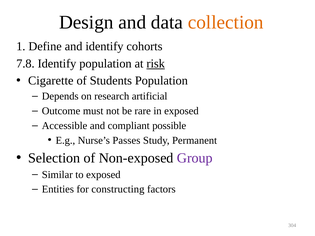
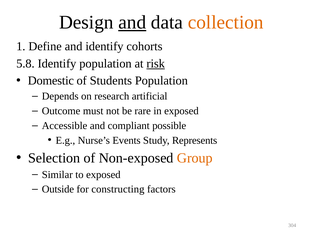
and underline: none -> present (132, 22)
7.8: 7.8 -> 5.8 (25, 64)
Cigarette: Cigarette -> Domestic (51, 81)
Passes: Passes -> Events (127, 140)
Permanent: Permanent -> Represents (195, 140)
Group colour: purple -> orange (195, 158)
Entities: Entities -> Outside (58, 189)
